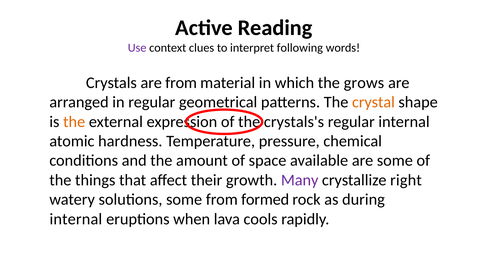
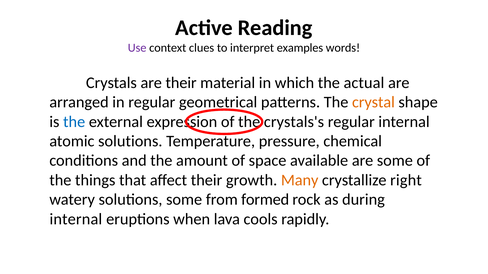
following: following -> examples (300, 48)
are from: from -> their (181, 83)
grows: grows -> actual (364, 83)
the colour: orange -> blue (74, 122)
atomic hardness: hardness -> solutions (130, 141)
Many colour: purple -> orange (300, 180)
